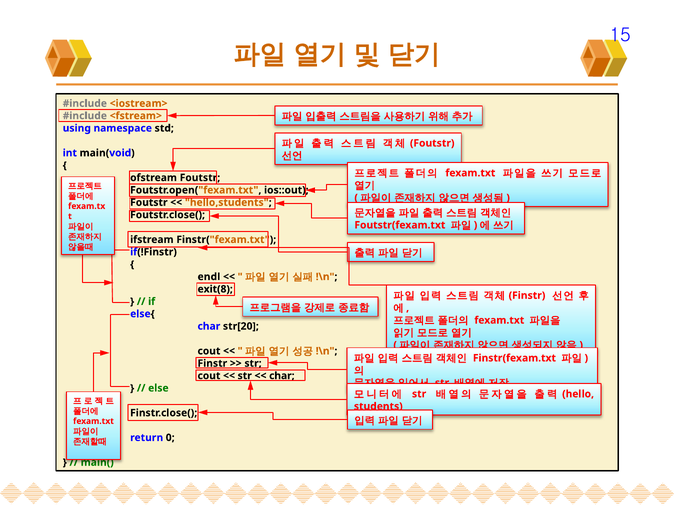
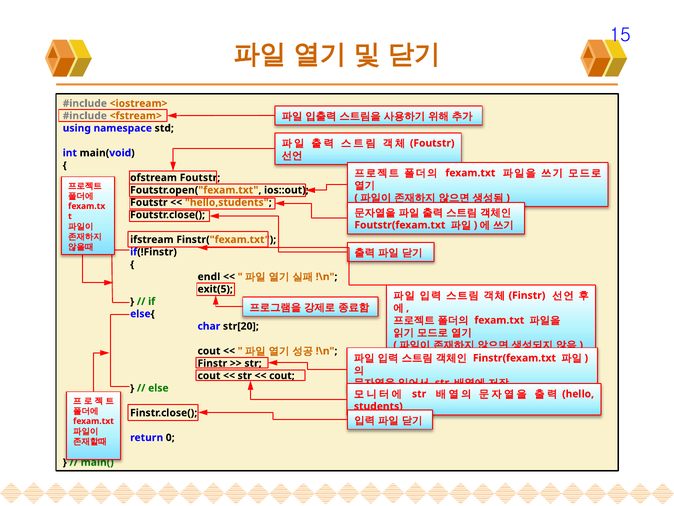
exit(8: exit(8 -> exit(5 (215, 289)
char: char -> cout (282, 375)
